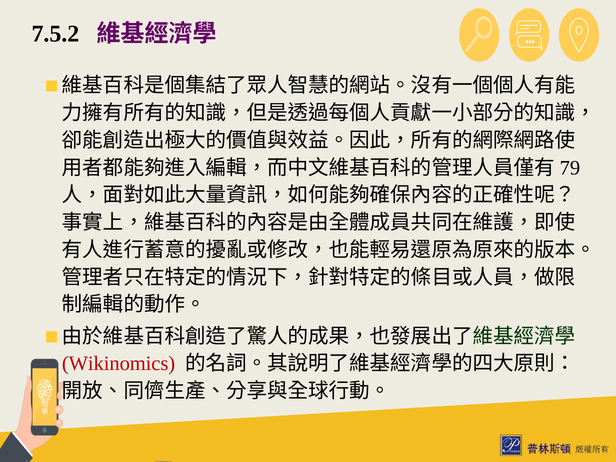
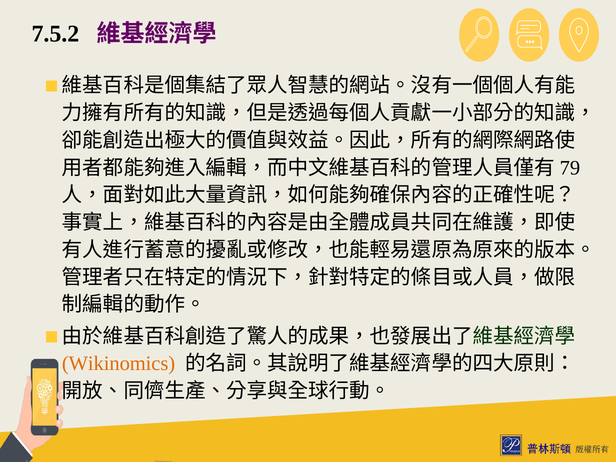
Wikinomics colour: red -> orange (119, 364)
